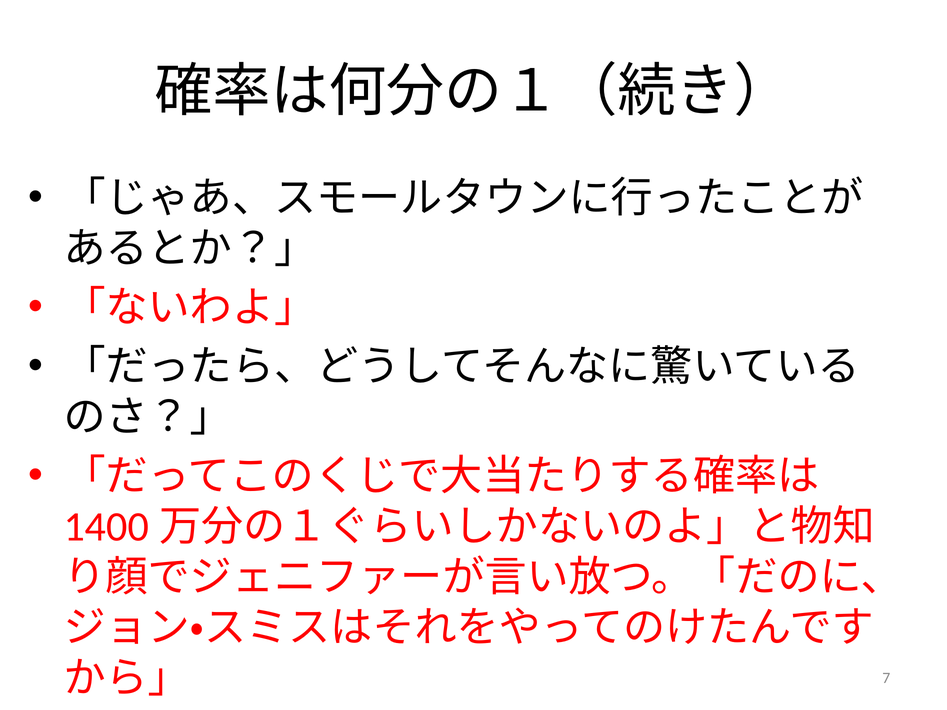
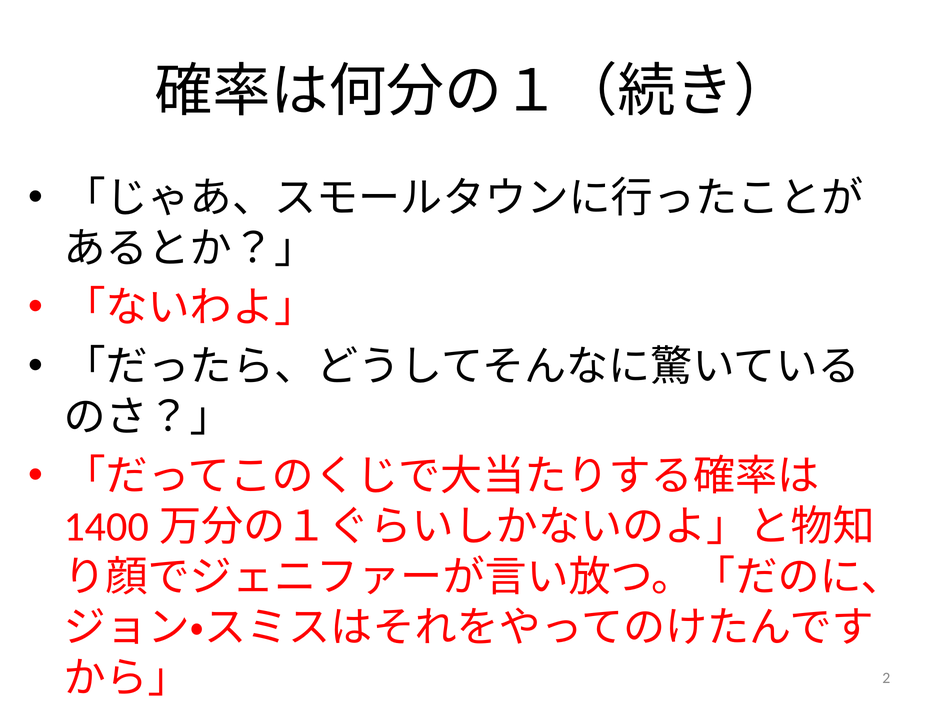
7: 7 -> 2 (886, 678)
